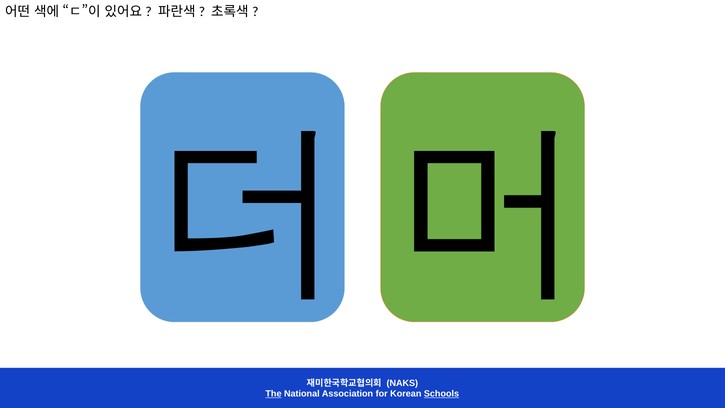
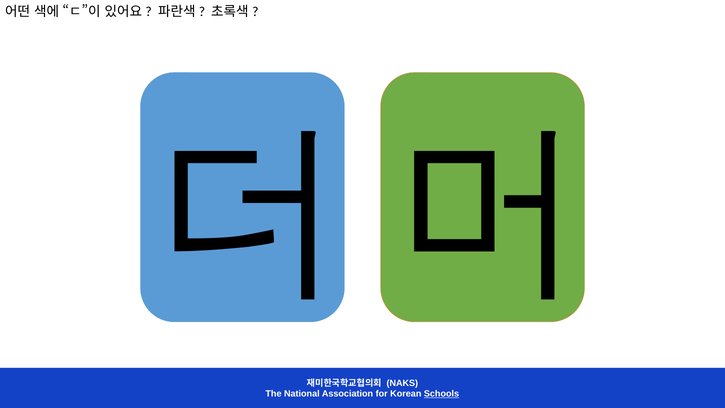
The underline: present -> none (274, 394)
